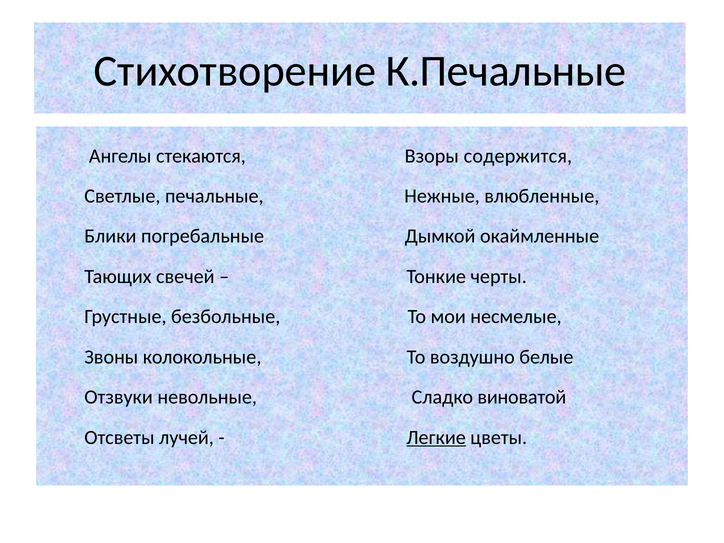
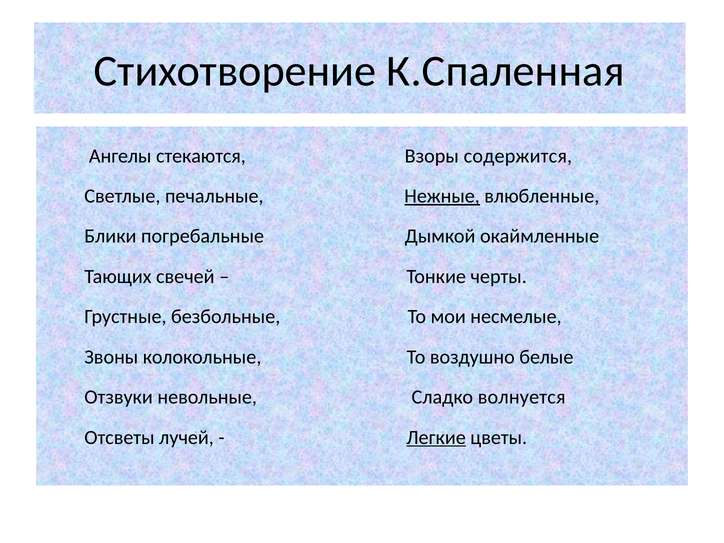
К.Печальные: К.Печальные -> К.Спаленная (506, 71)
Нежные underline: none -> present (442, 196)
виноватой: виноватой -> волнуется (522, 397)
